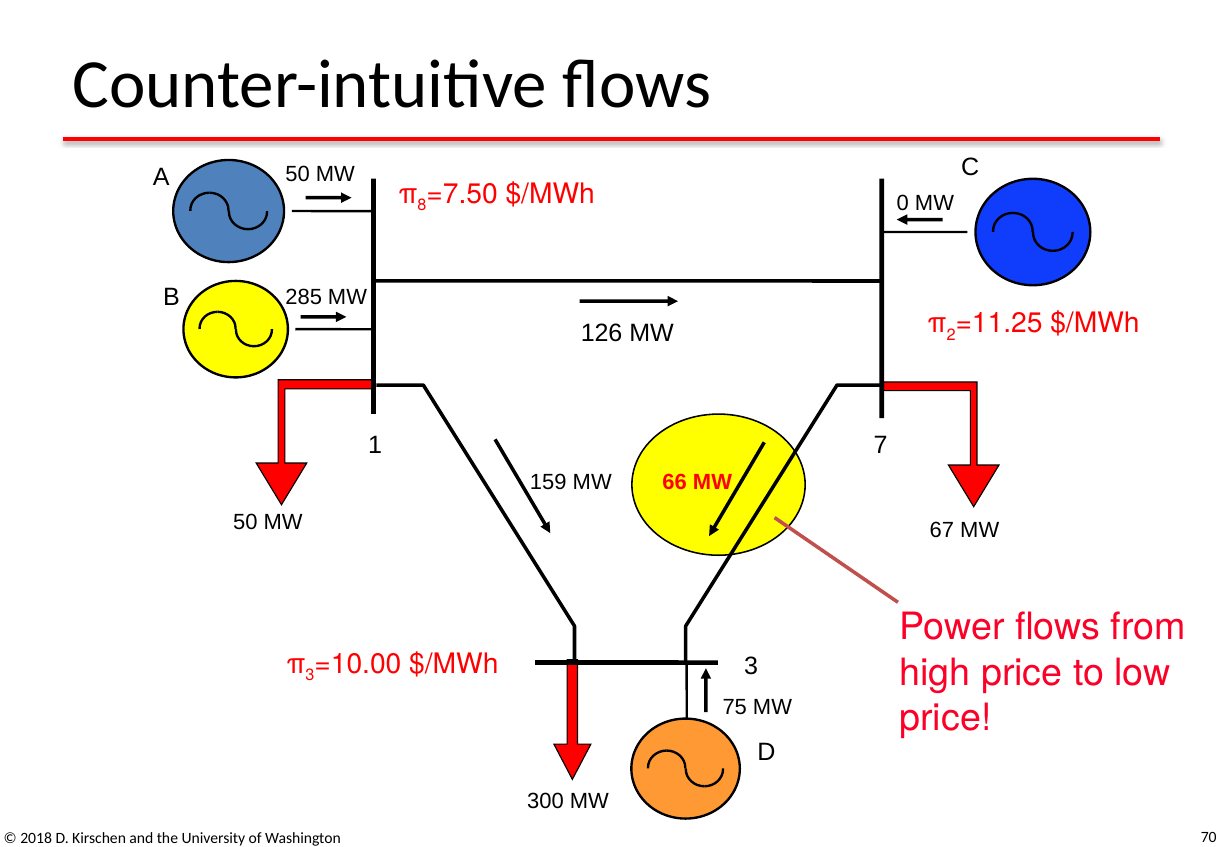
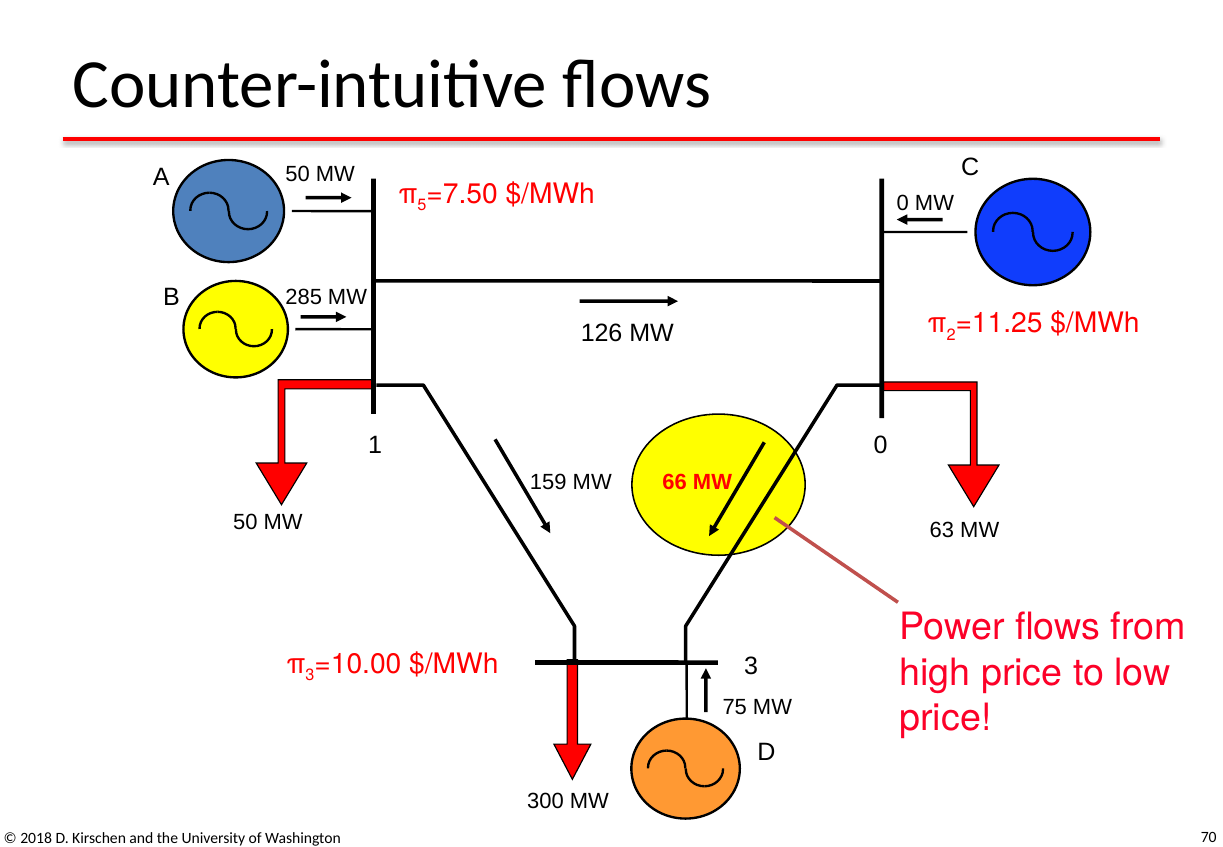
8: 8 -> 5 (422, 205)
1 7: 7 -> 0 (881, 445)
67: 67 -> 63 (942, 531)
